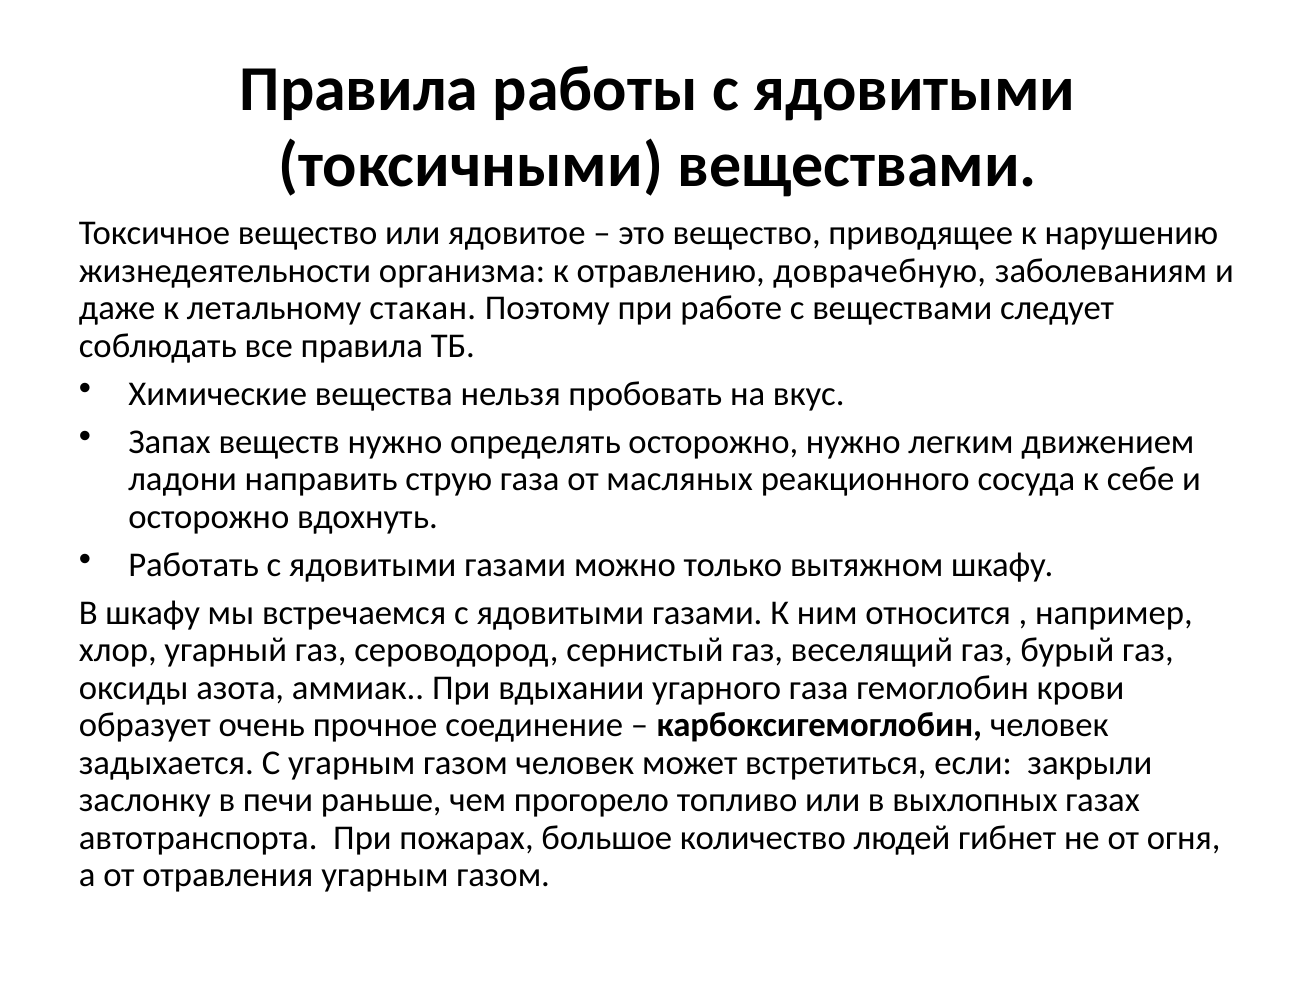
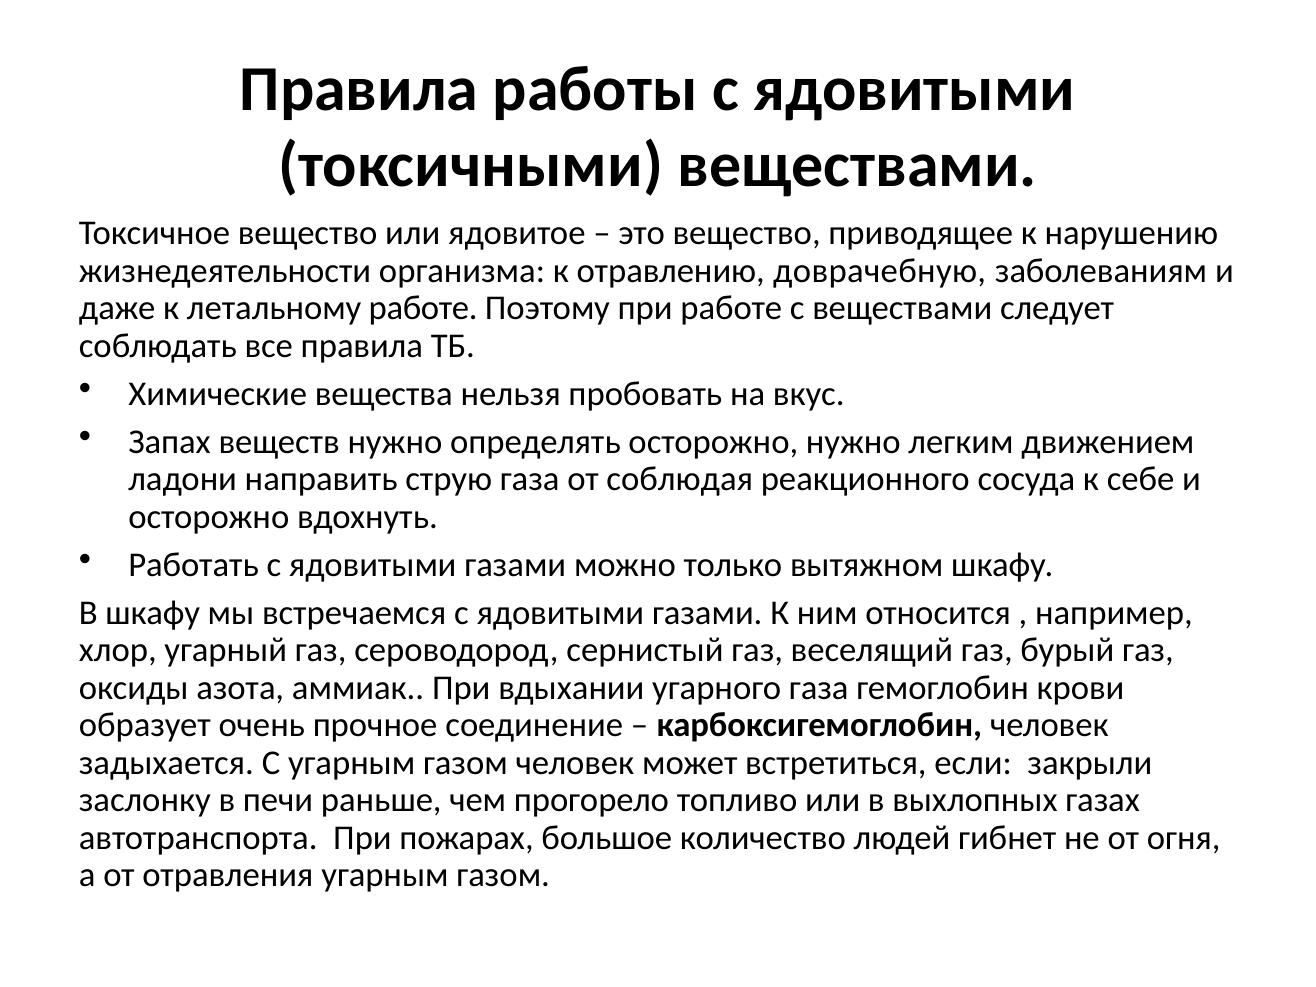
летальному стакан: стакан -> работе (423, 308)
масляных: масляных -> соблюдая (680, 479)
